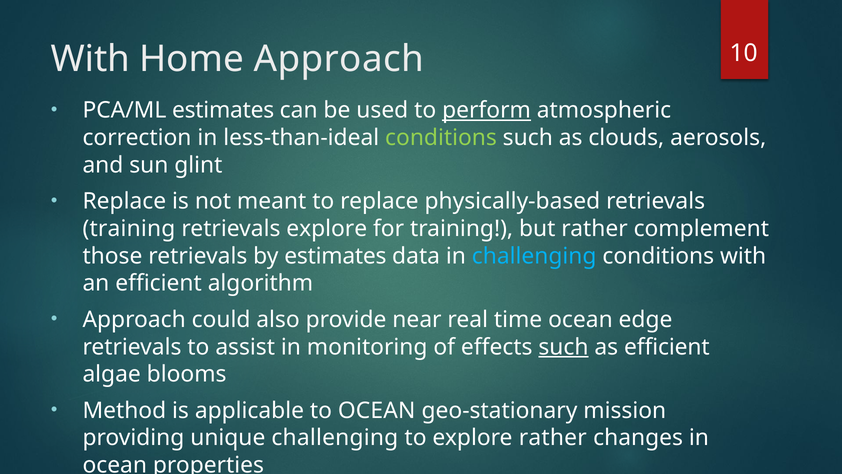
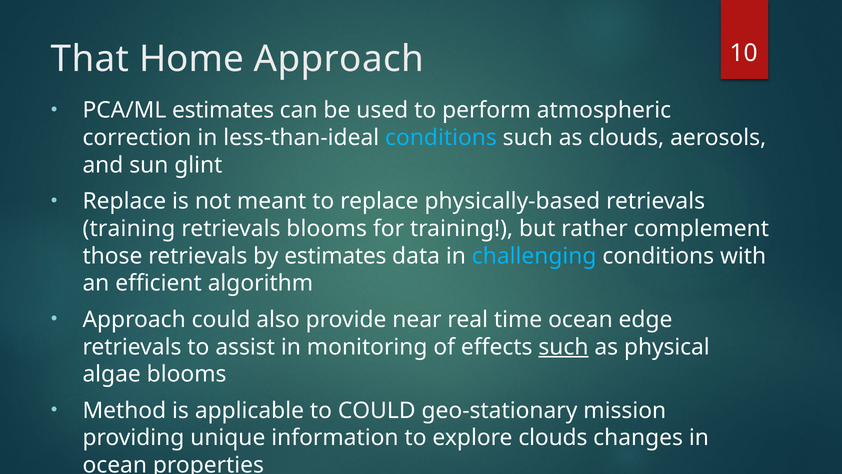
With: With -> That (90, 59)
perform underline: present -> none (487, 110)
conditions colour: light green -> light blue (441, 138)
retrievals explore: explore -> blooms (327, 229)
as efficient: efficient -> physical (667, 347)
to OCEAN: OCEAN -> COULD (377, 410)
unique challenging: challenging -> information (335, 438)
explore rather: rather -> clouds (553, 438)
